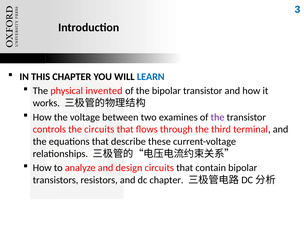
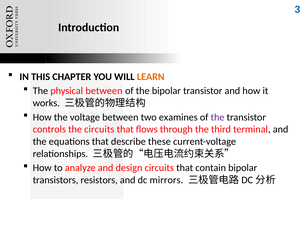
LEARN colour: blue -> orange (151, 77)
physical invented: invented -> between (104, 91)
dc chapter: chapter -> mirrors (166, 180)
